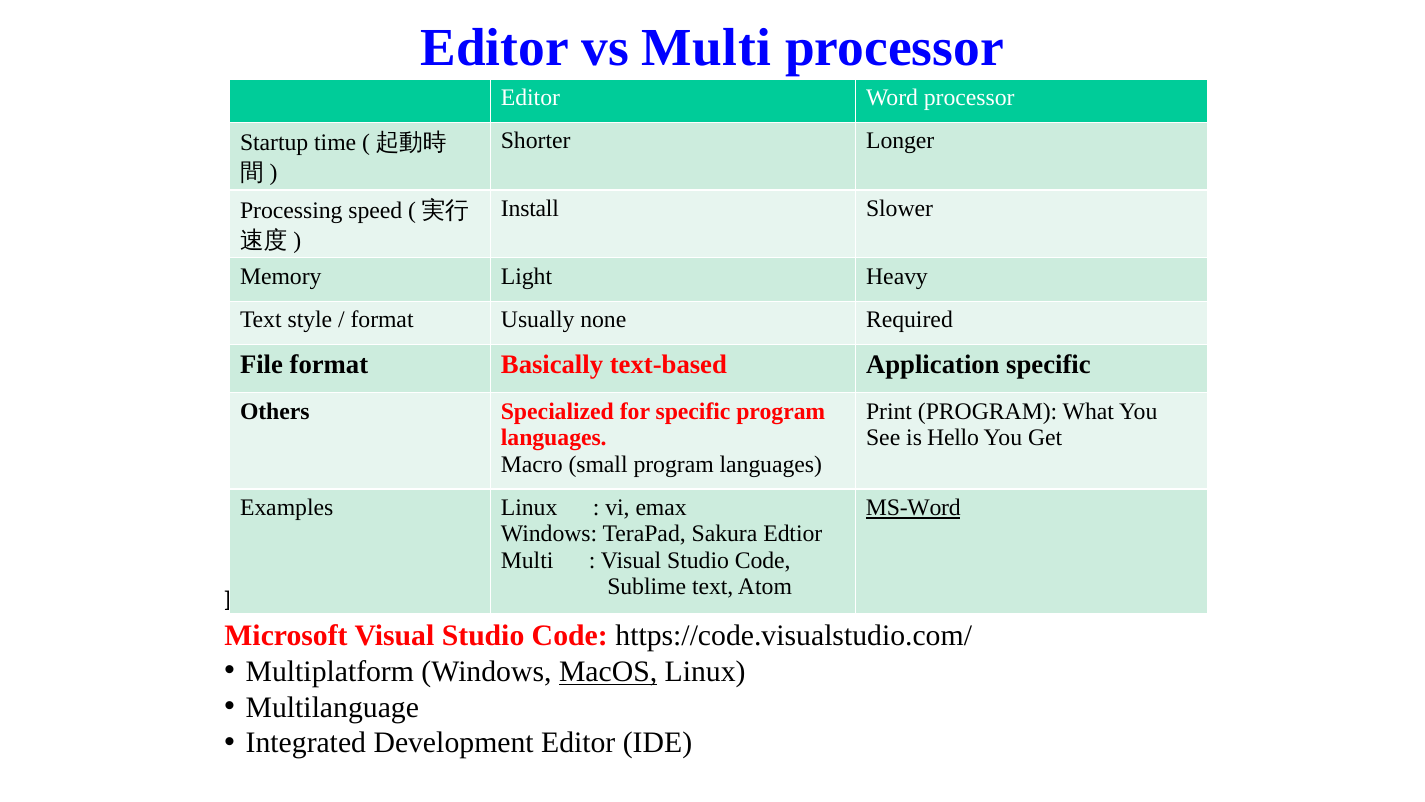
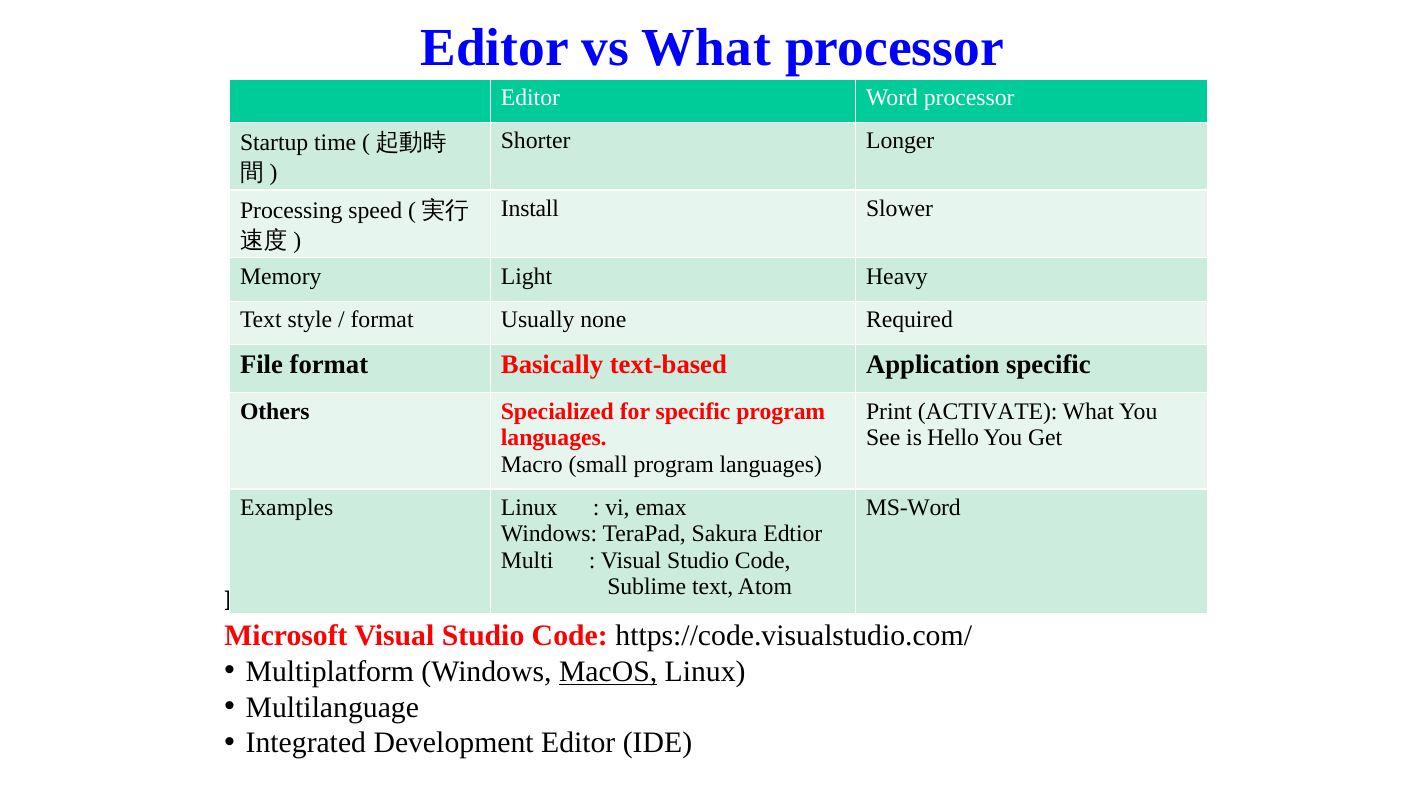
vs Multi: Multi -> What (706, 48)
Print PROGRAM: PROGRAM -> ACTIVATE (988, 411)
MS-Word underline: present -> none (913, 507)
